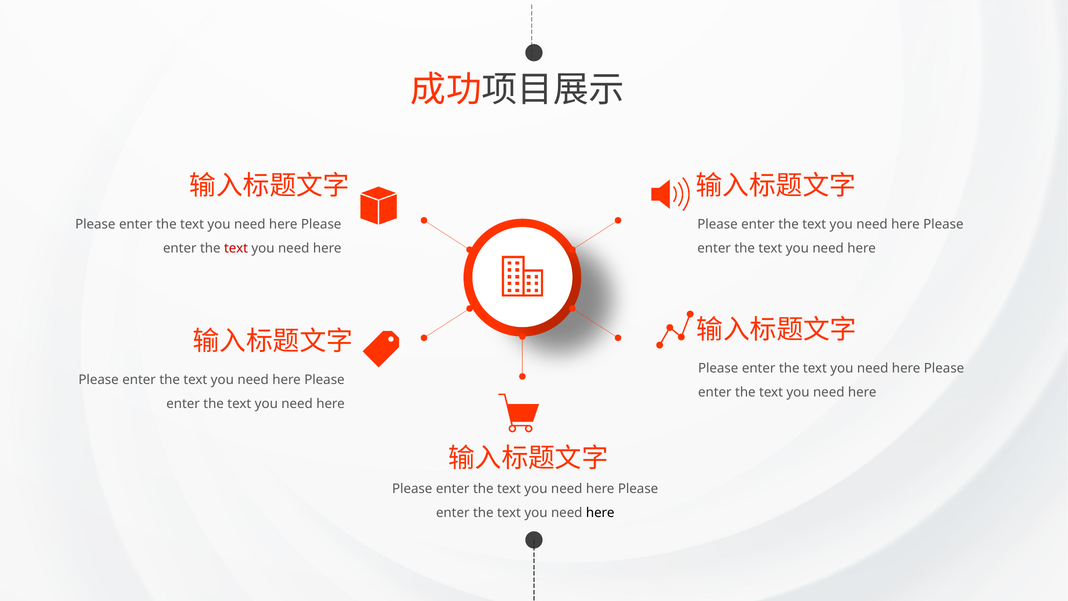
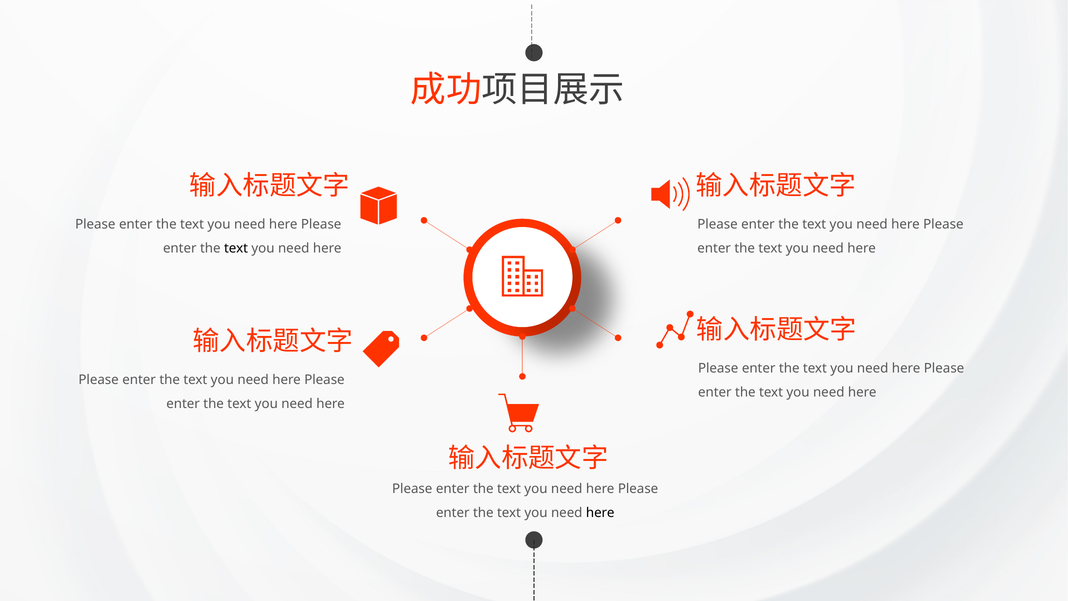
text colour: red -> black (236, 248)
